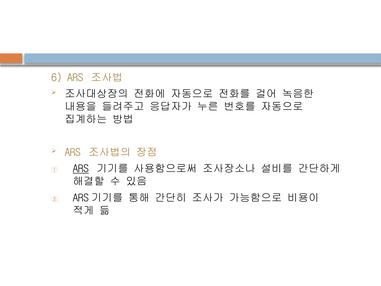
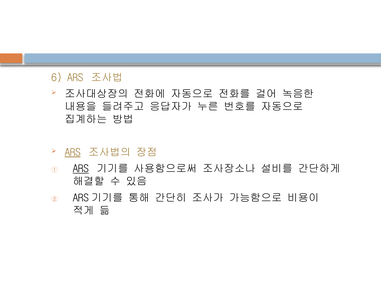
ARS underline: none -> present (73, 152)
